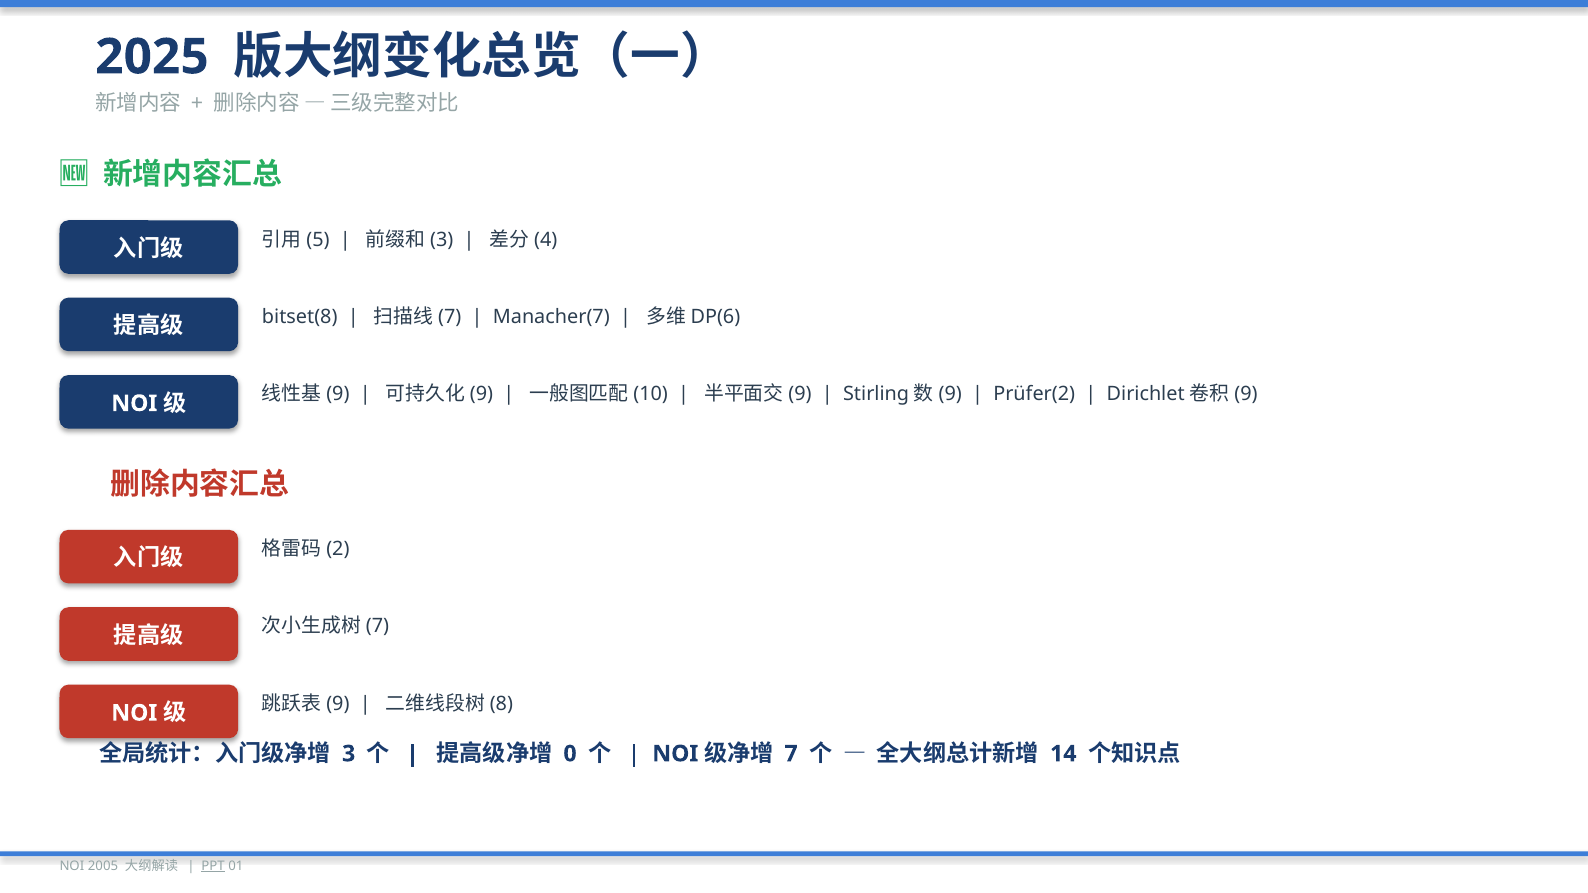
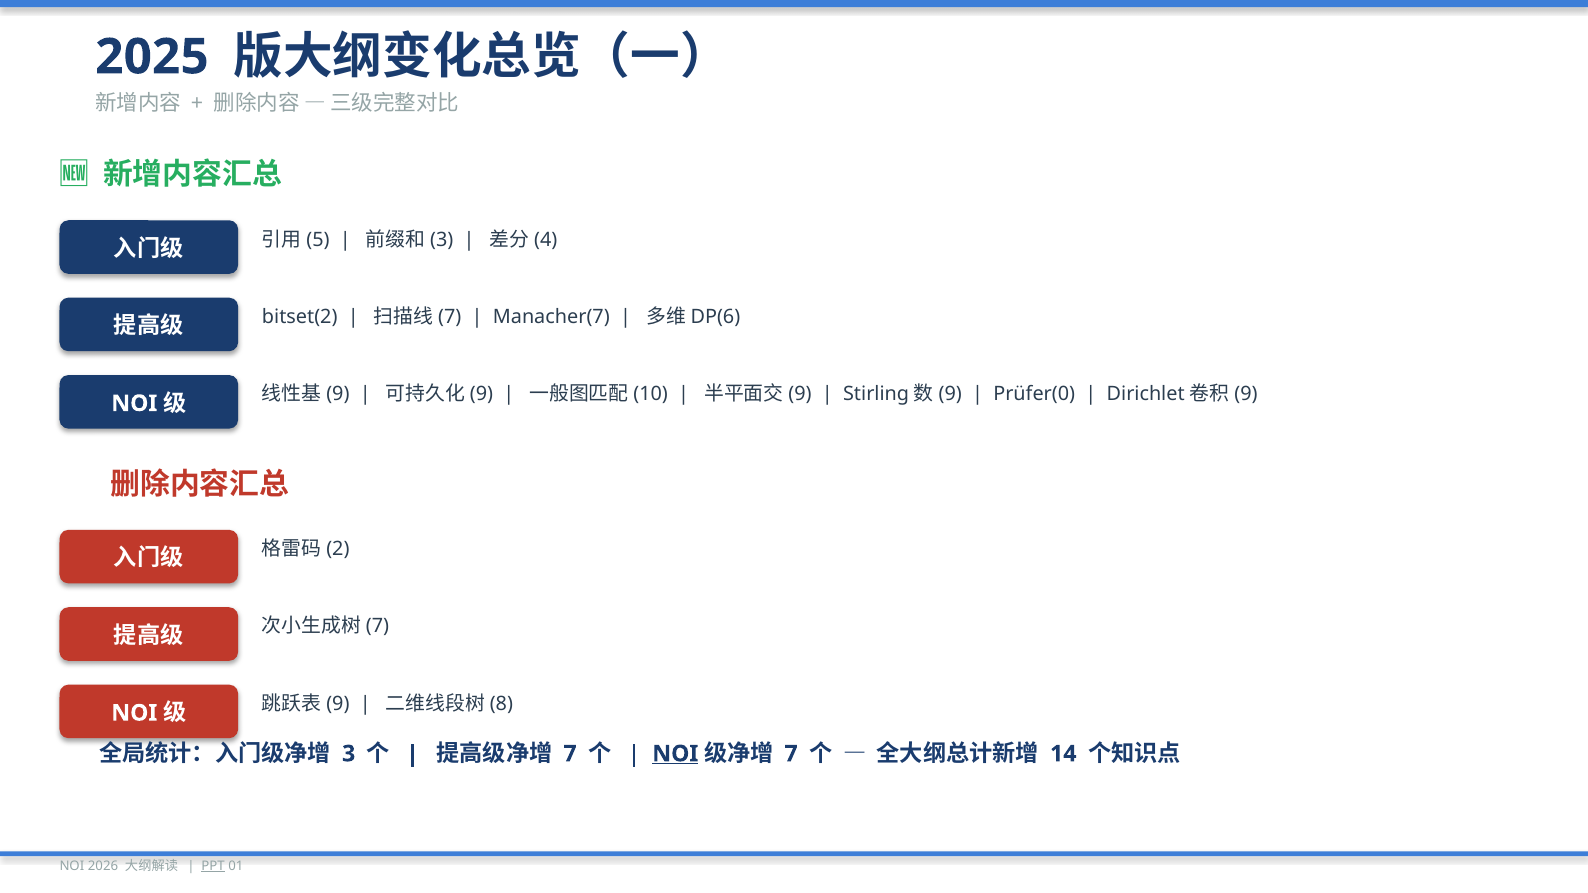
bitset(8: bitset(8 -> bitset(2 (300, 317)
Prüfer(2: Prüfer(2 -> Prüfer(0 (1034, 394)
0: 0 -> 7 (570, 754)
NOI underline: none -> present (675, 754)
2005: 2005 -> 2026 (103, 866)
